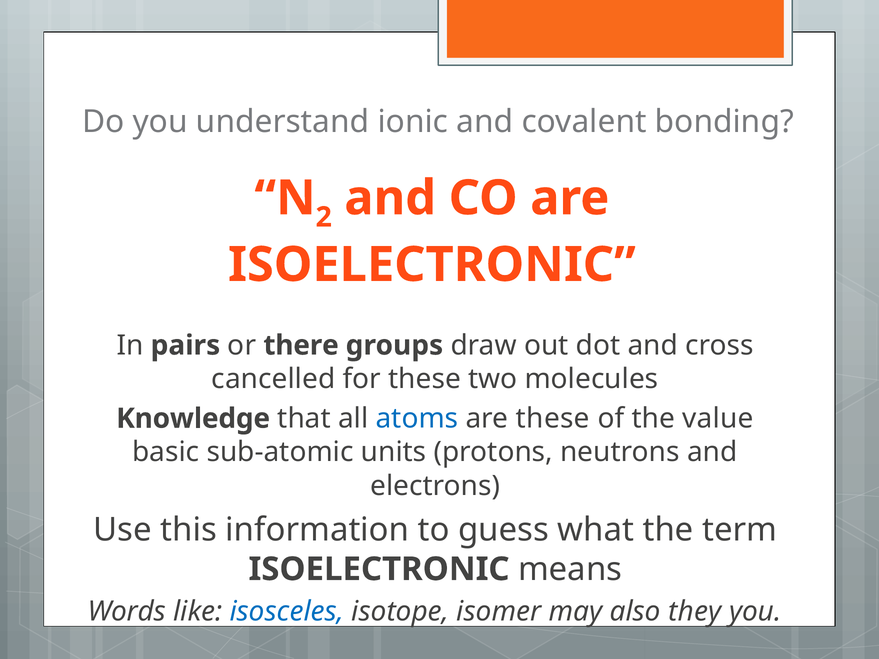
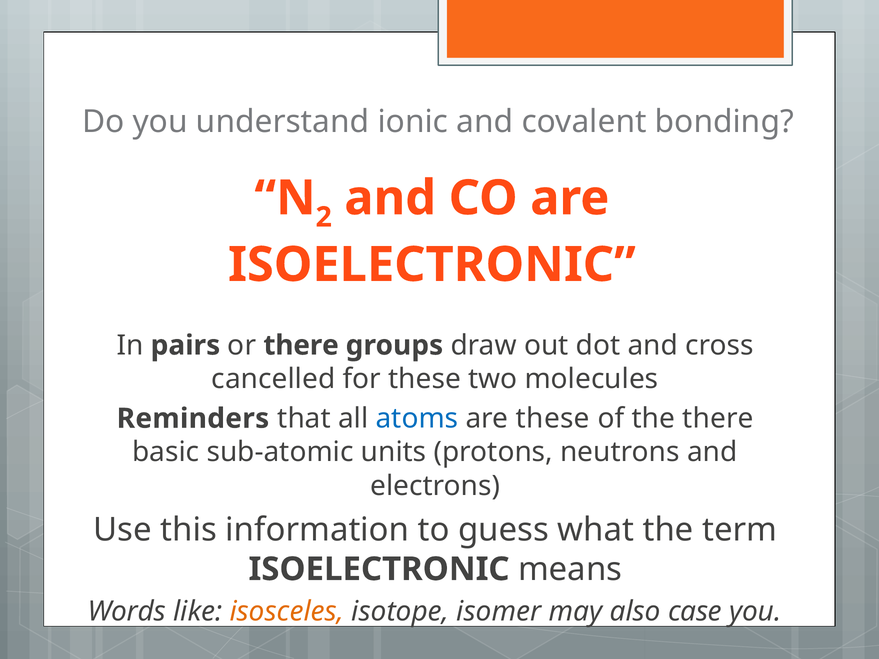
Knowledge: Knowledge -> Reminders (193, 419)
the value: value -> there (718, 419)
isosceles colour: blue -> orange (287, 612)
they: they -> case (695, 612)
